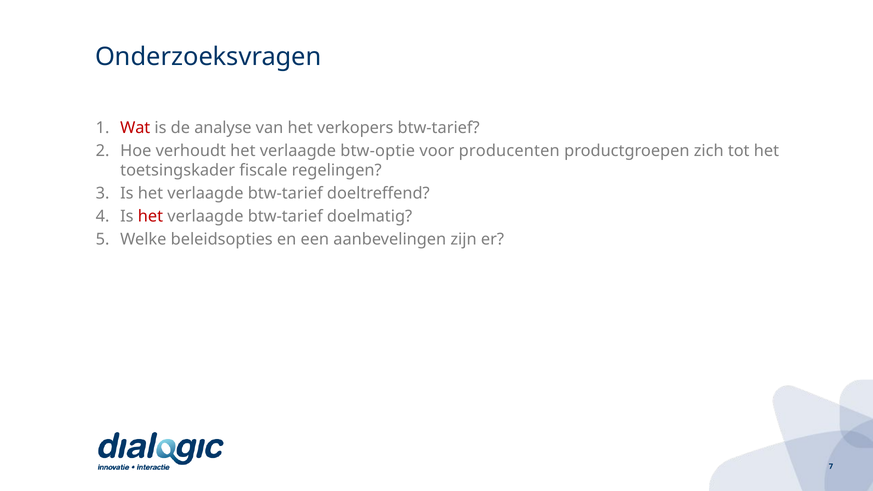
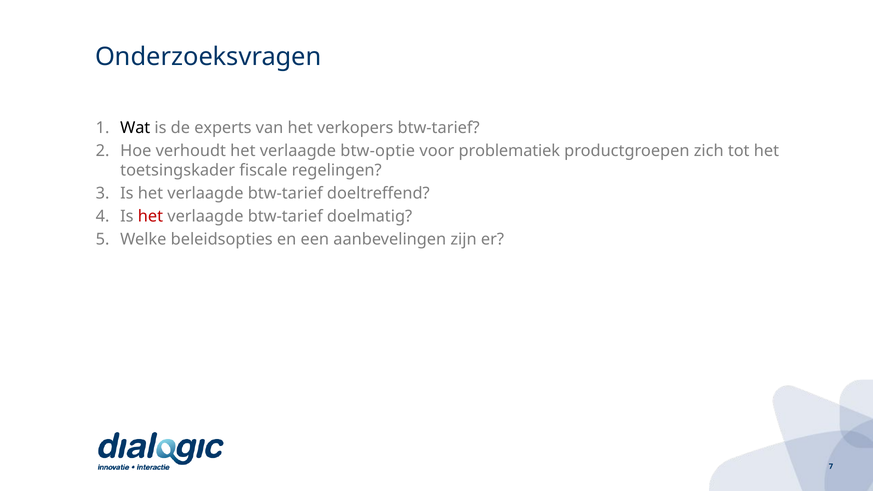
Wat colour: red -> black (135, 128)
analyse: analyse -> experts (223, 128)
producenten: producenten -> problematiek (509, 151)
